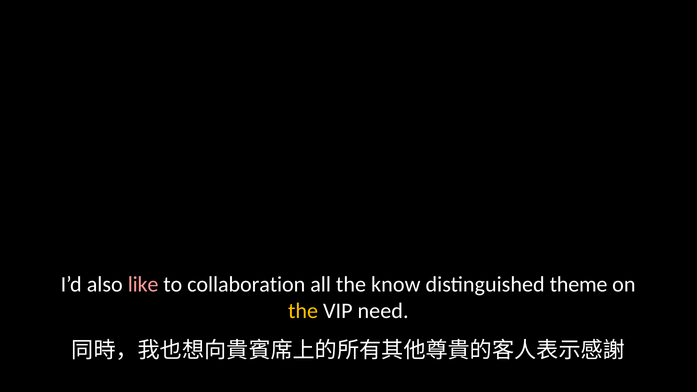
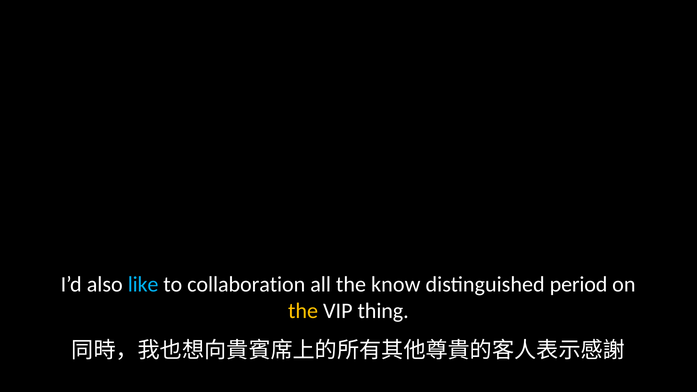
like colour: pink -> light blue (143, 284)
theme: theme -> period (579, 284)
need: need -> thing (383, 311)
